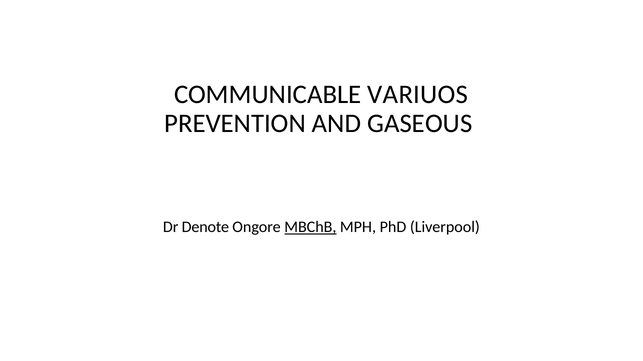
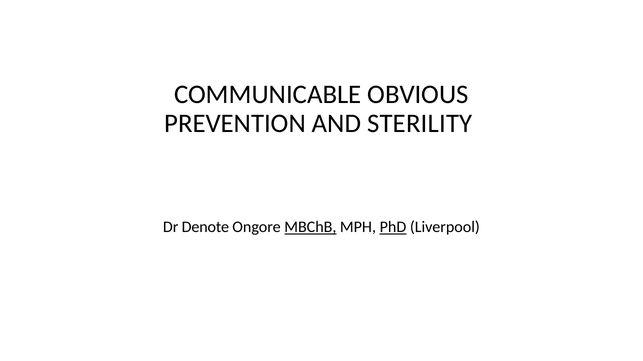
VARIUOS: VARIUOS -> OBVIOUS (418, 95)
GASEOUS: GASEOUS -> STERILITY (420, 124)
PhD underline: none -> present (393, 227)
